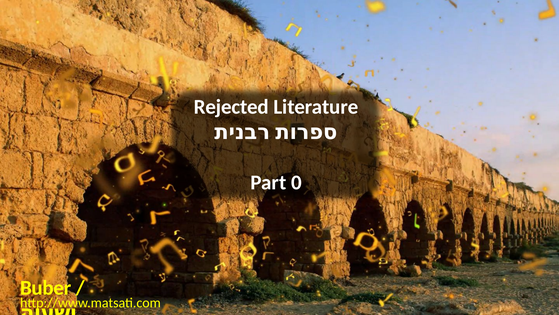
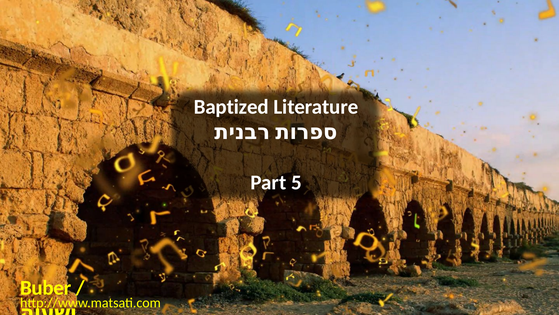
Rejected: Rejected -> Baptized (231, 107)
0: 0 -> 5 (296, 182)
